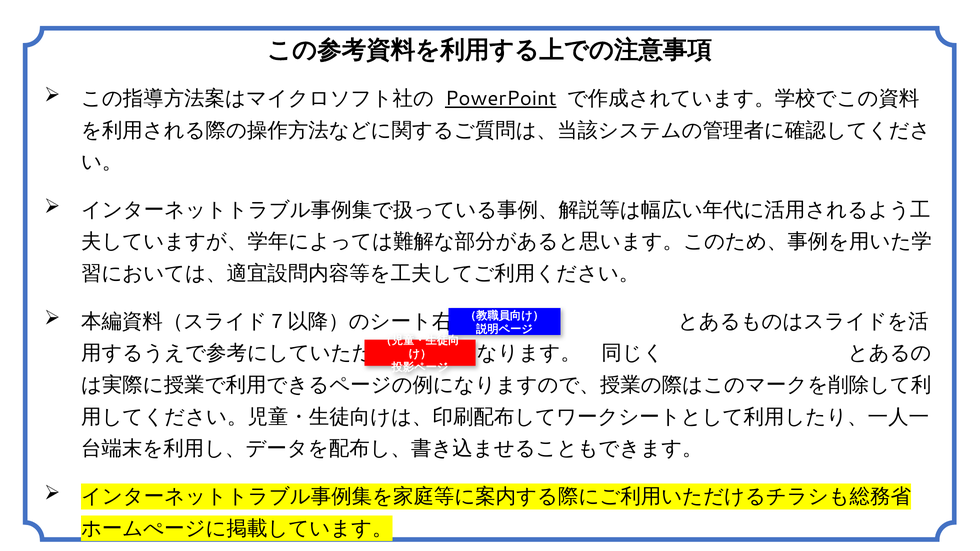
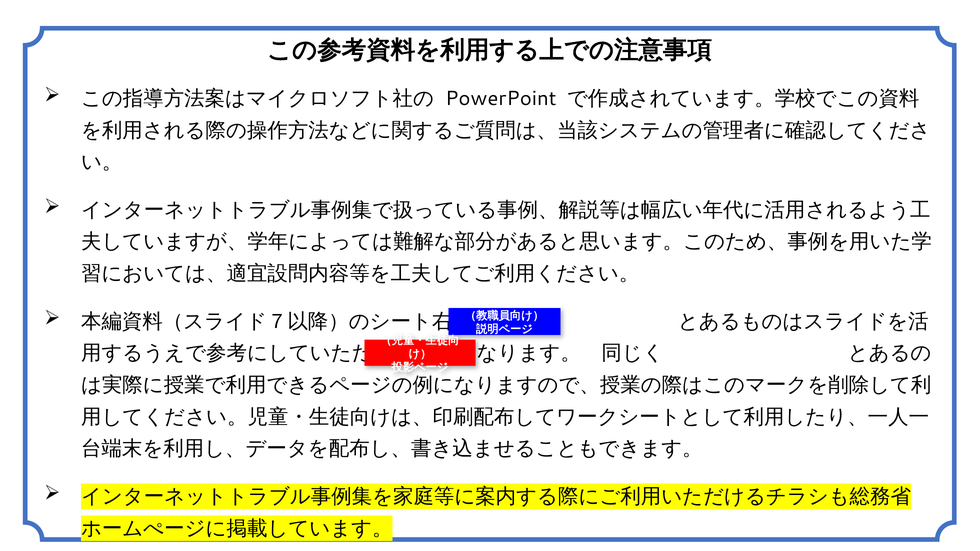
PowerPoint underline: present -> none (501, 98)
